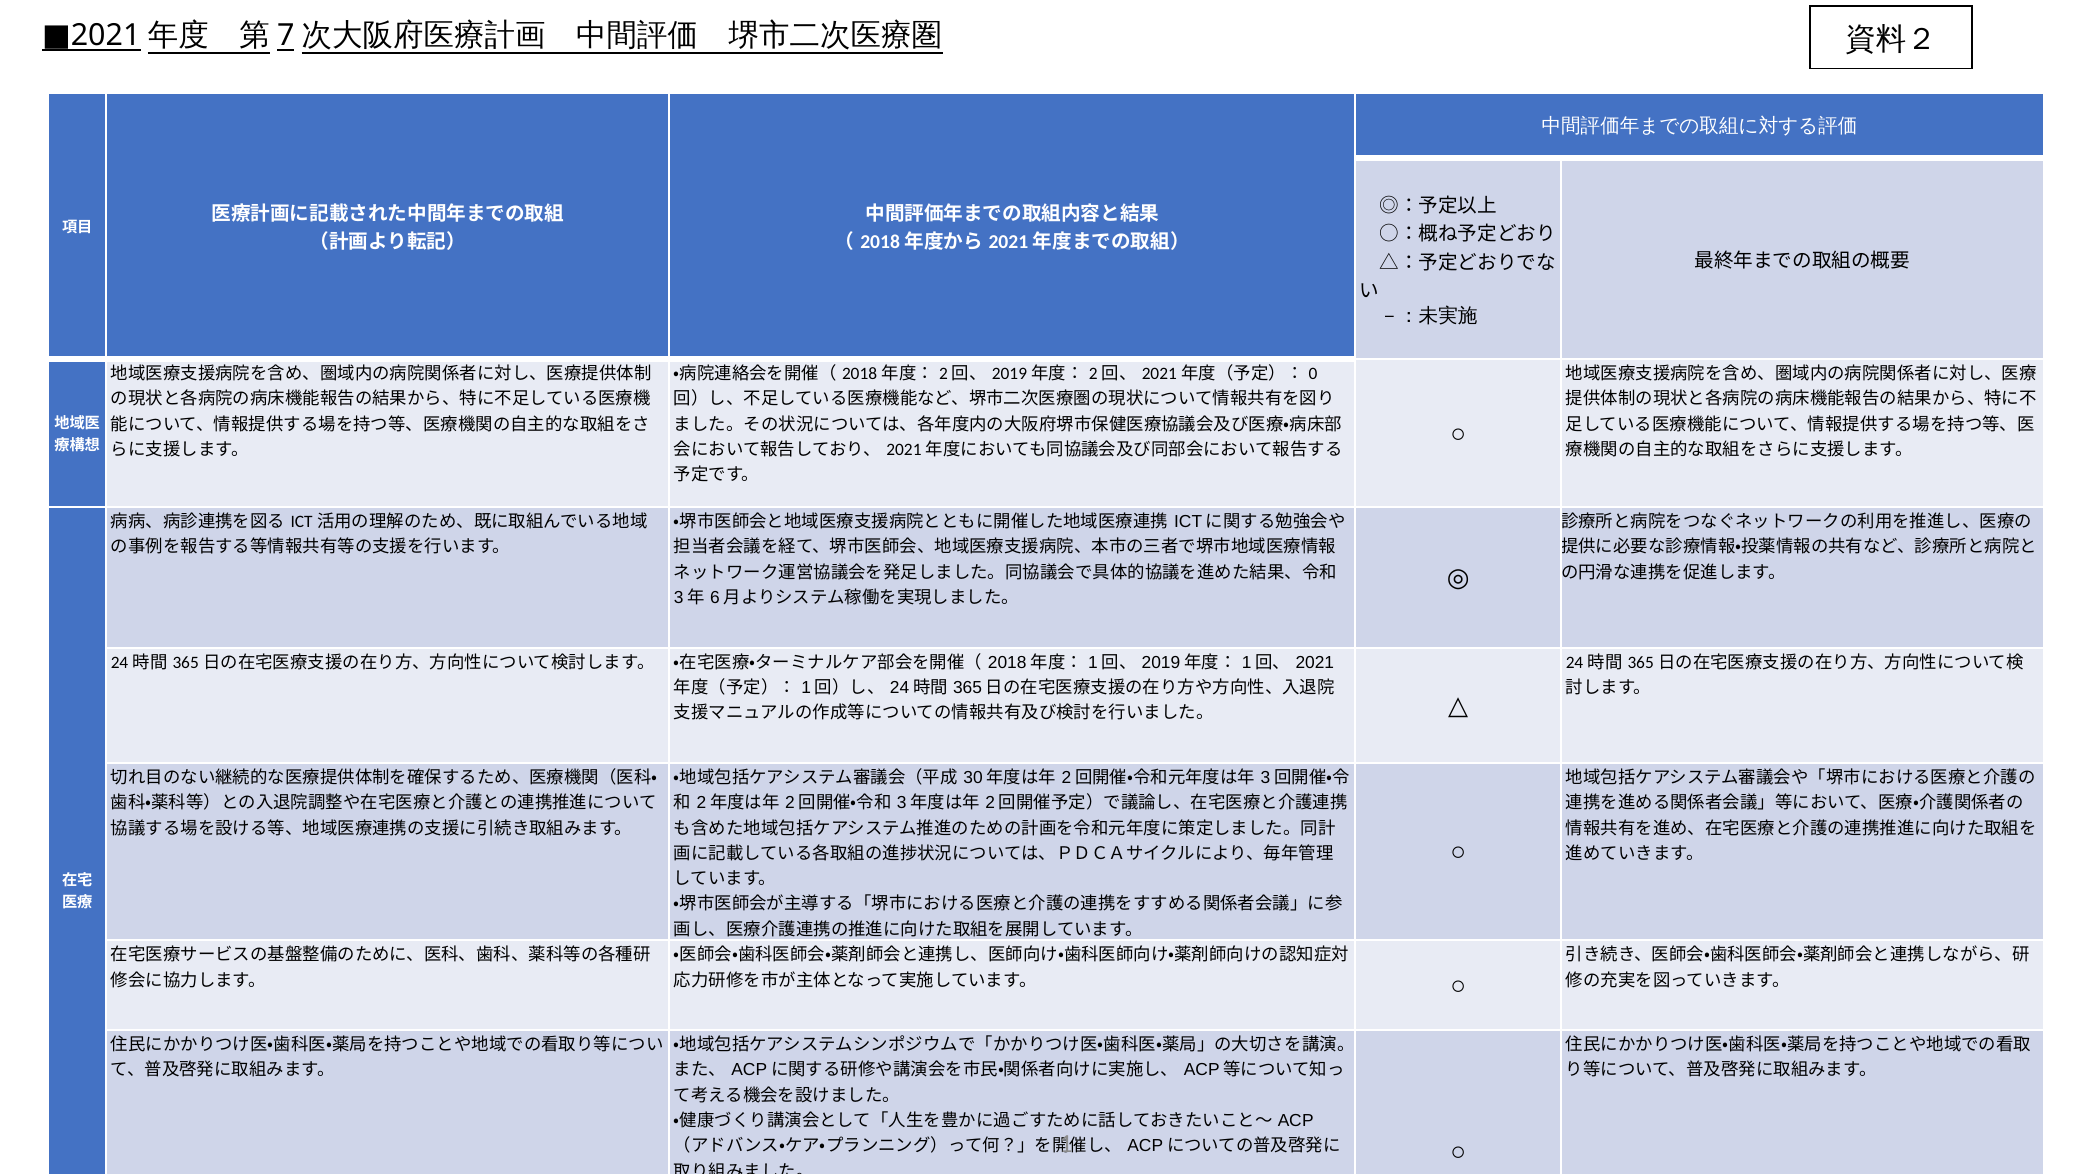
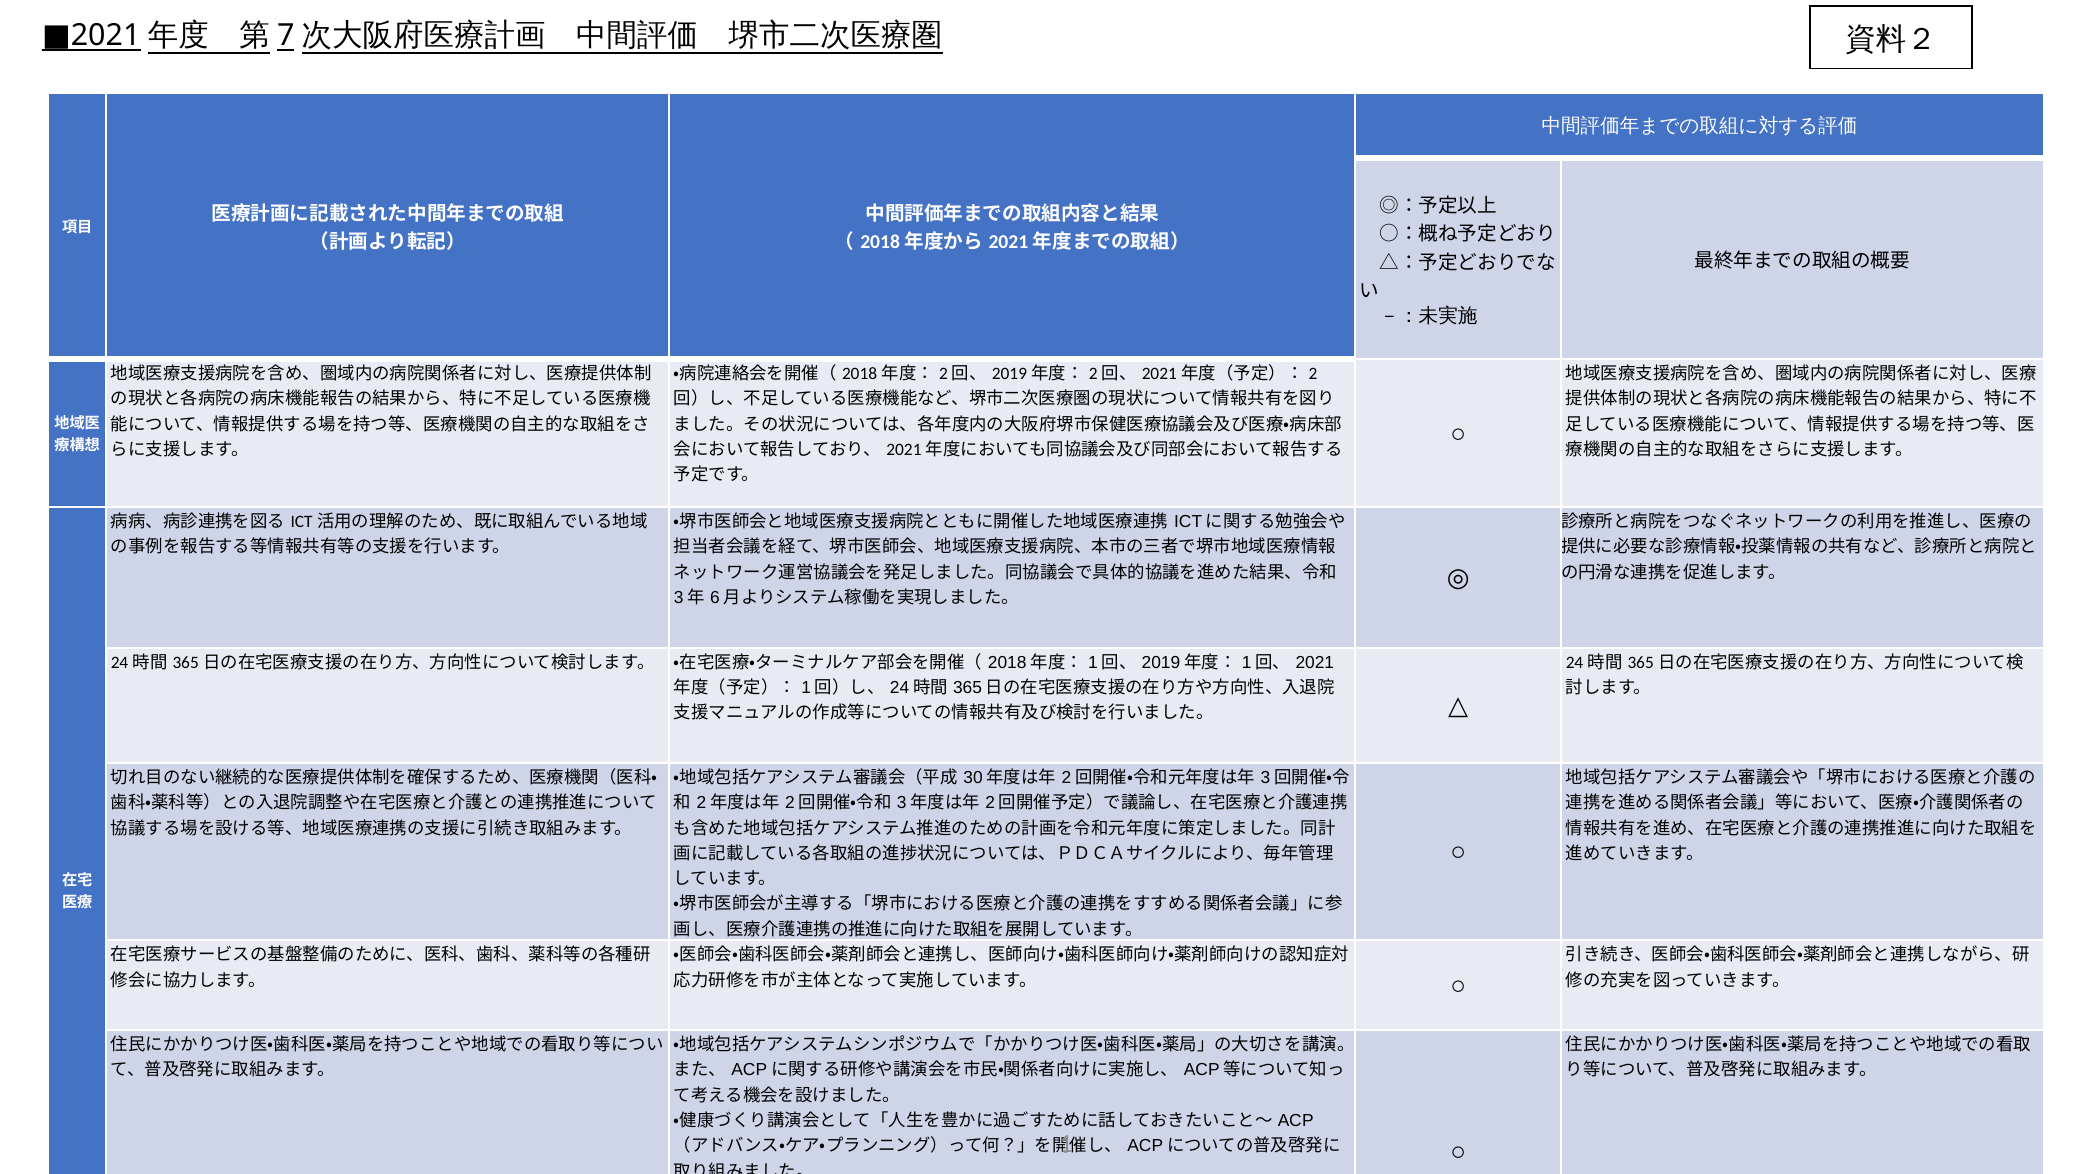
0: 0 -> 2 (1313, 374)
